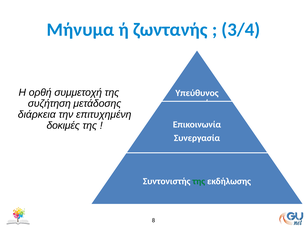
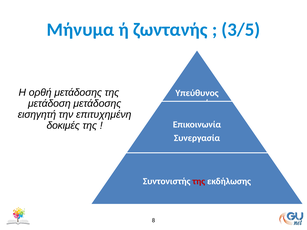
3/4: 3/4 -> 3/5 (241, 30)
ορθή συμμετοχή: συμμετοχή -> μετάδοσης (78, 93)
συζήτηση: συζήτηση -> μετάδοση (49, 104)
διάρκεια: διάρκεια -> εισηγητή (37, 115)
της colour: green -> red (199, 182)
